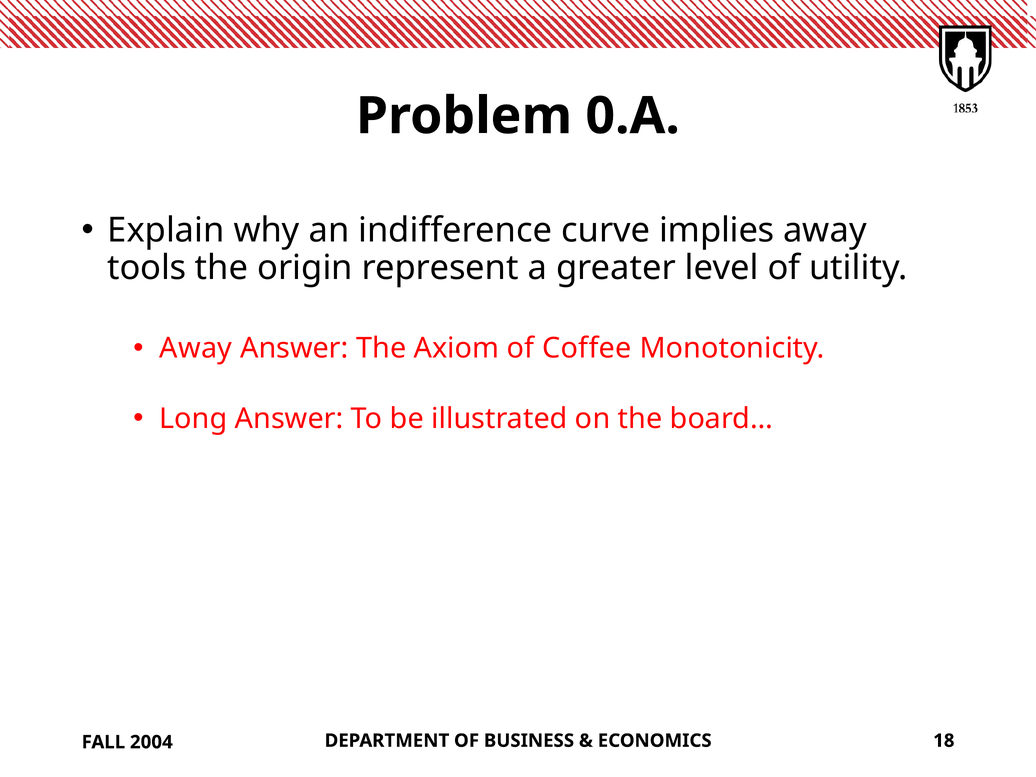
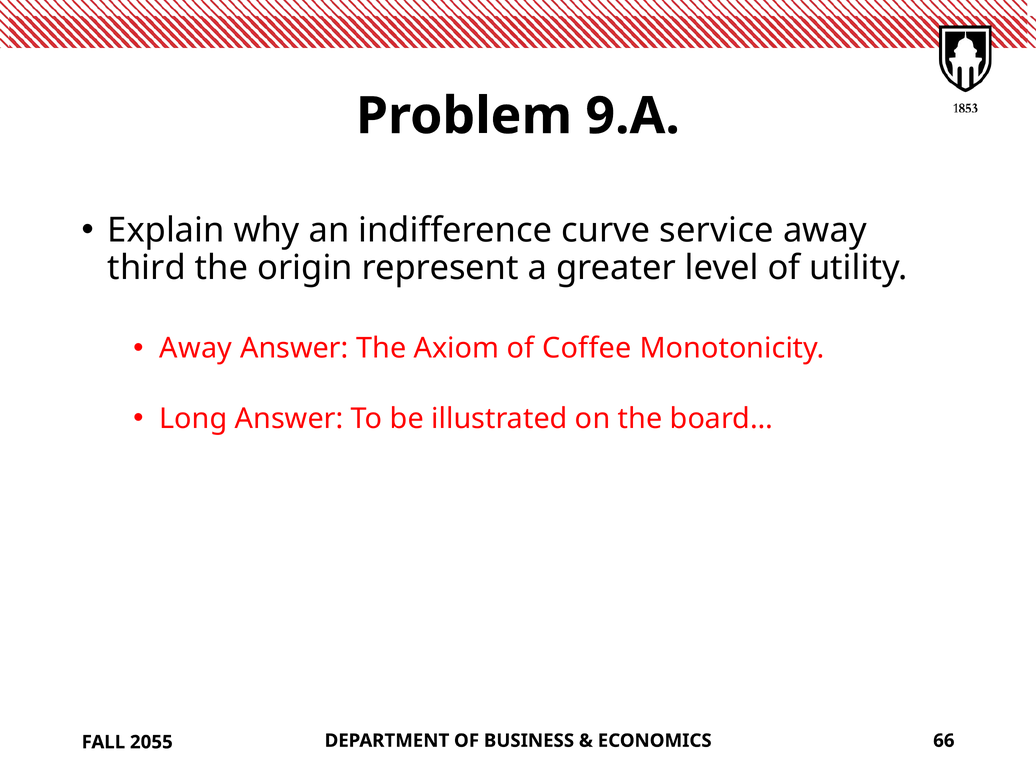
0.A: 0.A -> 9.A (633, 116)
implies: implies -> service (717, 230)
tools: tools -> third (147, 268)
18: 18 -> 66 (944, 741)
2004: 2004 -> 2055 (151, 742)
